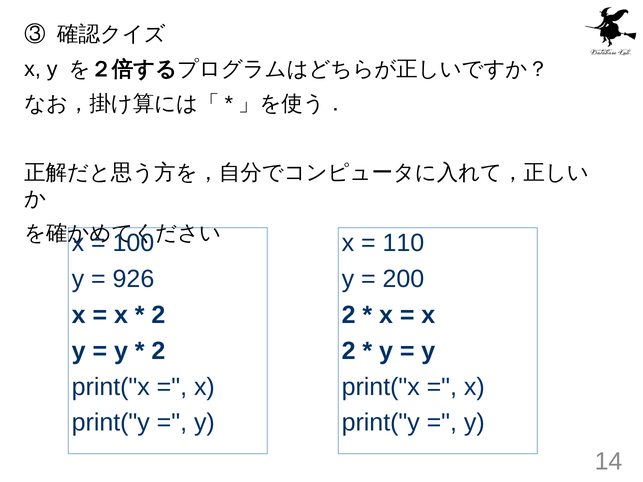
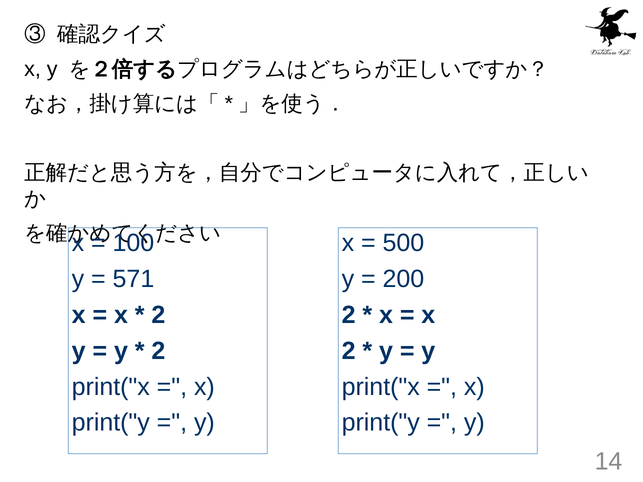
110: 110 -> 500 (403, 243)
926: 926 -> 571 (133, 279)
